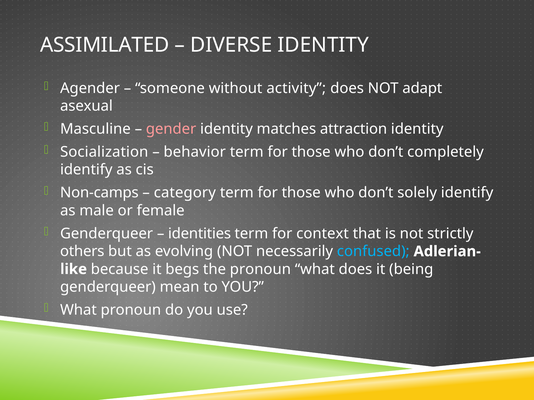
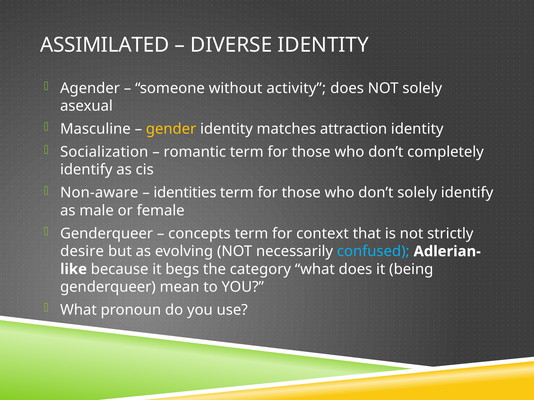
NOT adapt: adapt -> solely (422, 88)
gender colour: pink -> yellow (171, 129)
behavior: behavior -> romantic (195, 152)
Non-camps: Non-camps -> Non-aware (99, 193)
category: category -> identities (185, 193)
identities: identities -> concepts (199, 234)
others: others -> desire (82, 252)
the pronoun: pronoun -> category (260, 270)
